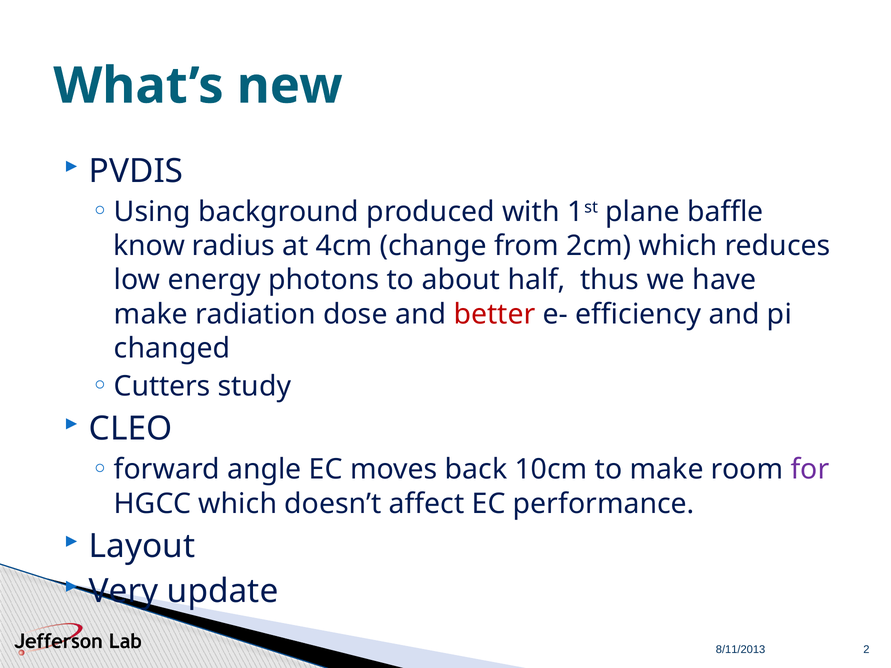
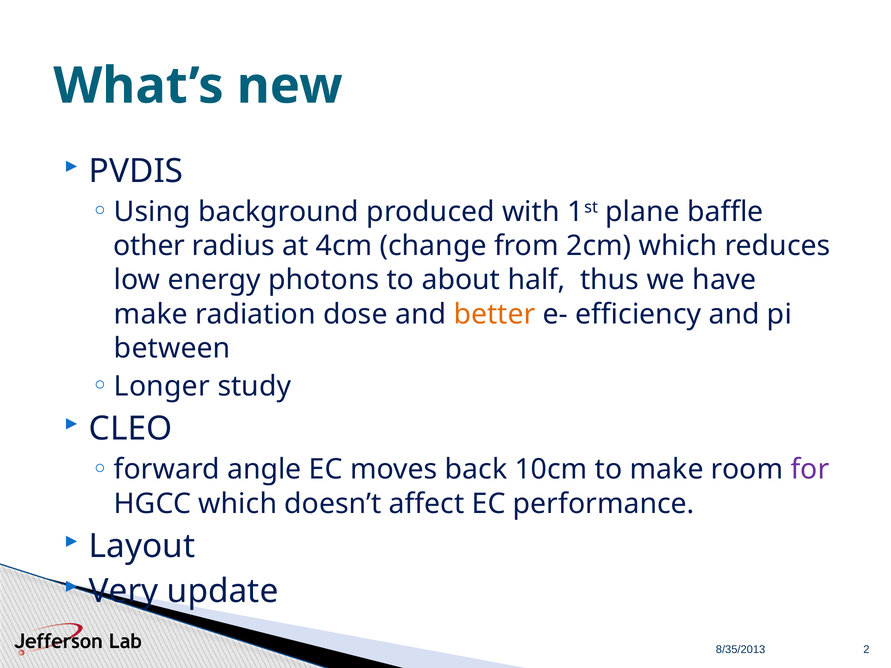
know: know -> other (149, 246)
better colour: red -> orange (494, 314)
changed: changed -> between (172, 348)
Cutters: Cutters -> Longer (162, 387)
8/11/2013: 8/11/2013 -> 8/35/2013 (741, 650)
